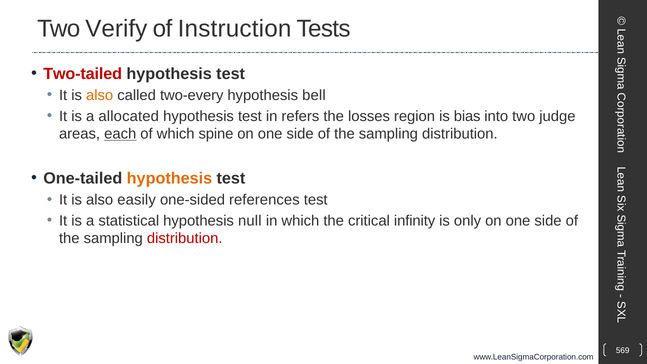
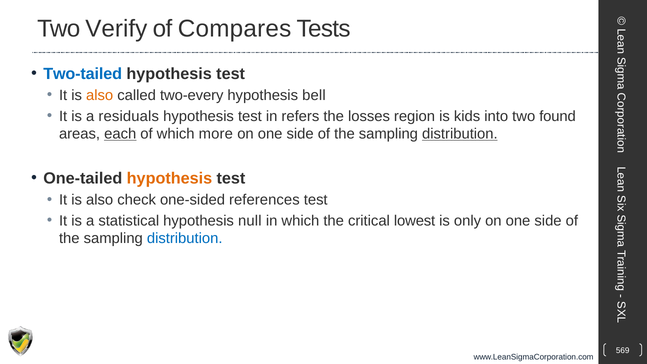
Instruction: Instruction -> Compares (235, 29)
Two-tailed colour: red -> blue (83, 74)
allocated: allocated -> residuals (129, 116)
bias: bias -> kids (467, 116)
judge: judge -> found (558, 116)
spine: spine -> more (216, 134)
distribution underline: none -> present (460, 134)
easily: easily -> check (137, 200)
infinity: infinity -> lowest (415, 221)
distribution colour: red -> blue (185, 238)
